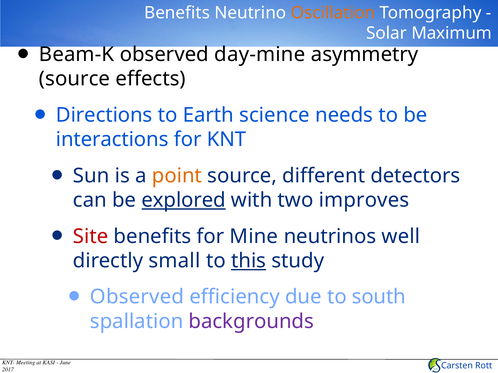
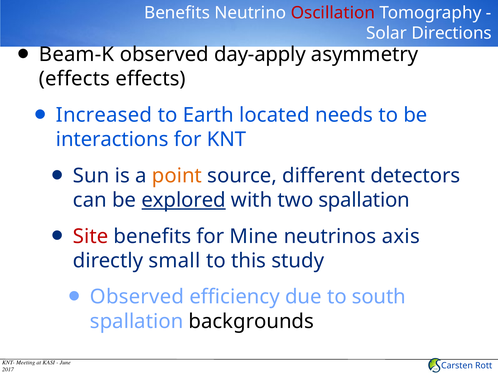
Oscillation colour: orange -> red (333, 13)
Maximum: Maximum -> Directions (452, 33)
day-mine: day-mine -> day-apply (260, 55)
source: source -> effects (75, 79)
Directions: Directions -> Increased (104, 115)
science: science -> located (274, 115)
two improves: improves -> spallation (364, 200)
well: well -> axis (401, 237)
this underline: present -> none (249, 261)
backgrounds colour: purple -> black (251, 322)
